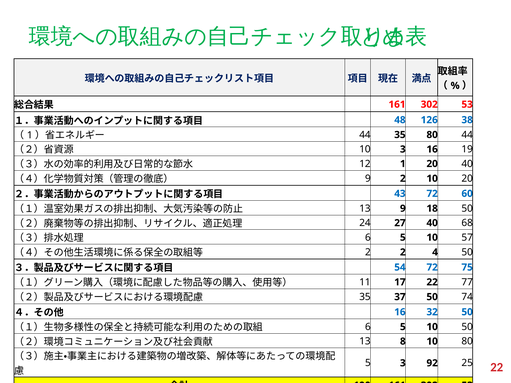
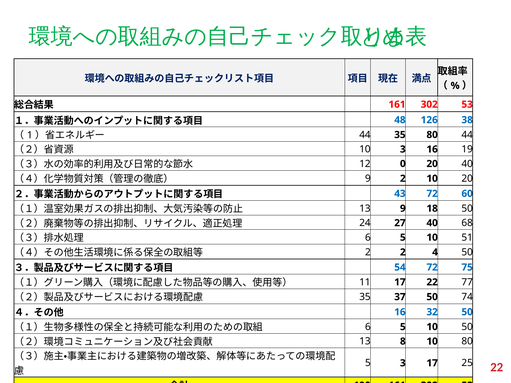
12 1: 1 -> 0 (403, 164)
57: 57 -> 51 (467, 238)
3 92: 92 -> 17 (432, 363)
